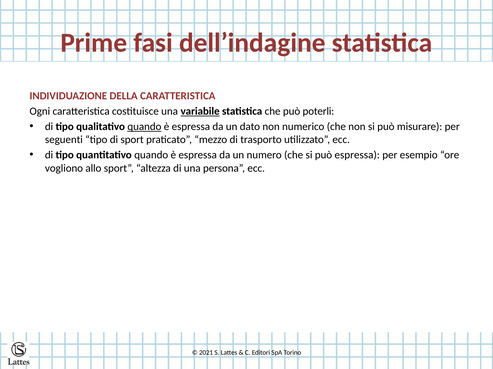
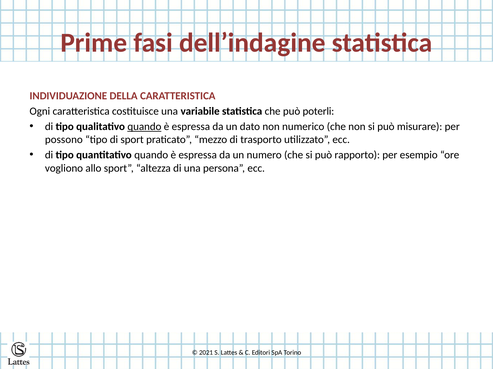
variabile underline: present -> none (200, 112)
seguenti: seguenti -> possono (64, 140)
può espressa: espressa -> rapporto (357, 155)
